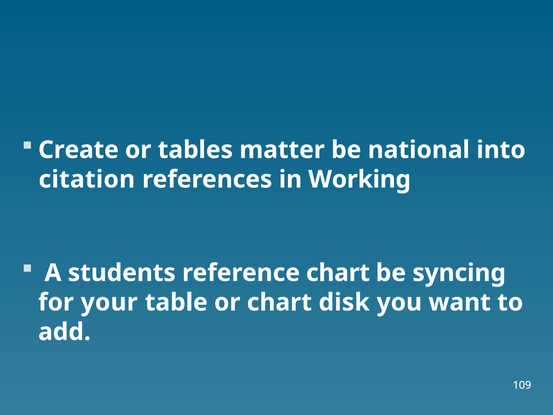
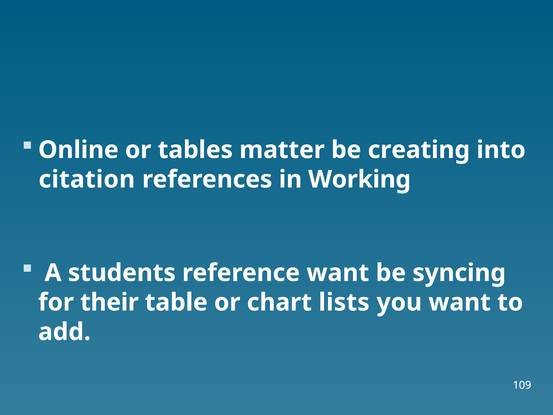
Create: Create -> Online (78, 150)
national: national -> creating (419, 150)
reference chart: chart -> want (338, 273)
your: your -> their (109, 302)
disk: disk -> lists (344, 302)
